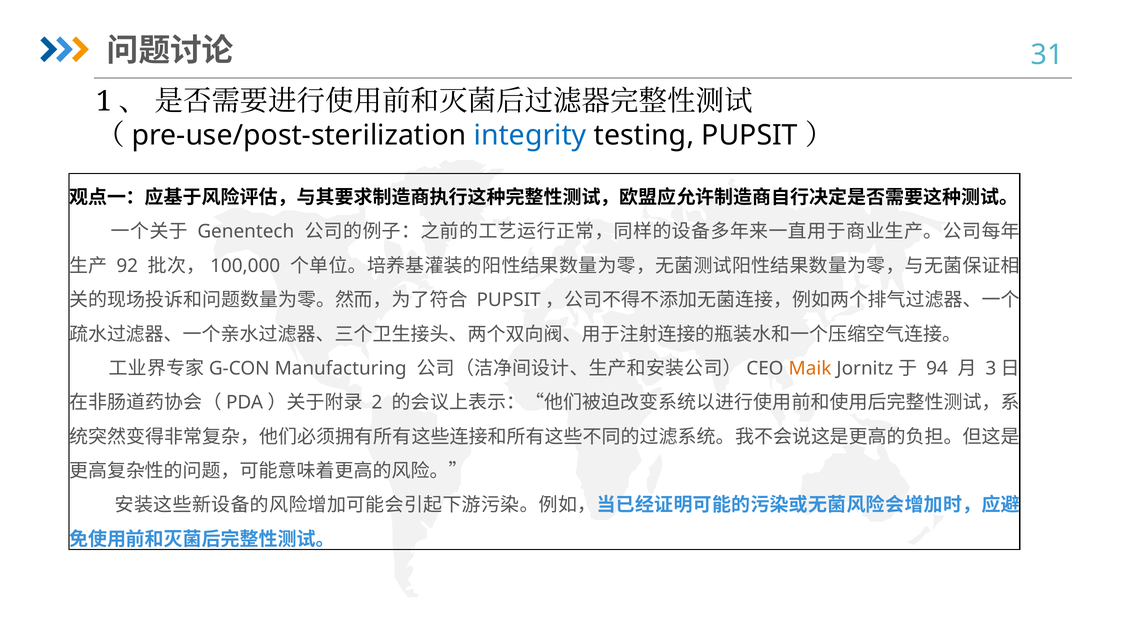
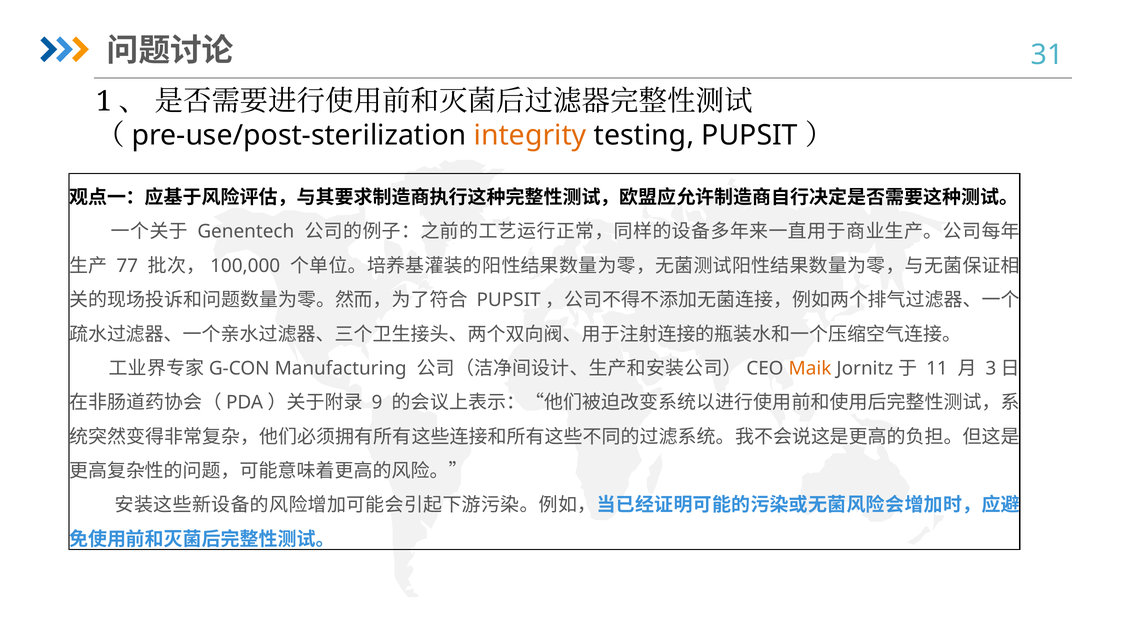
integrity colour: blue -> orange (530, 135)
92: 92 -> 77 (127, 266)
94: 94 -> 11 (937, 368)
2: 2 -> 9 (377, 402)
